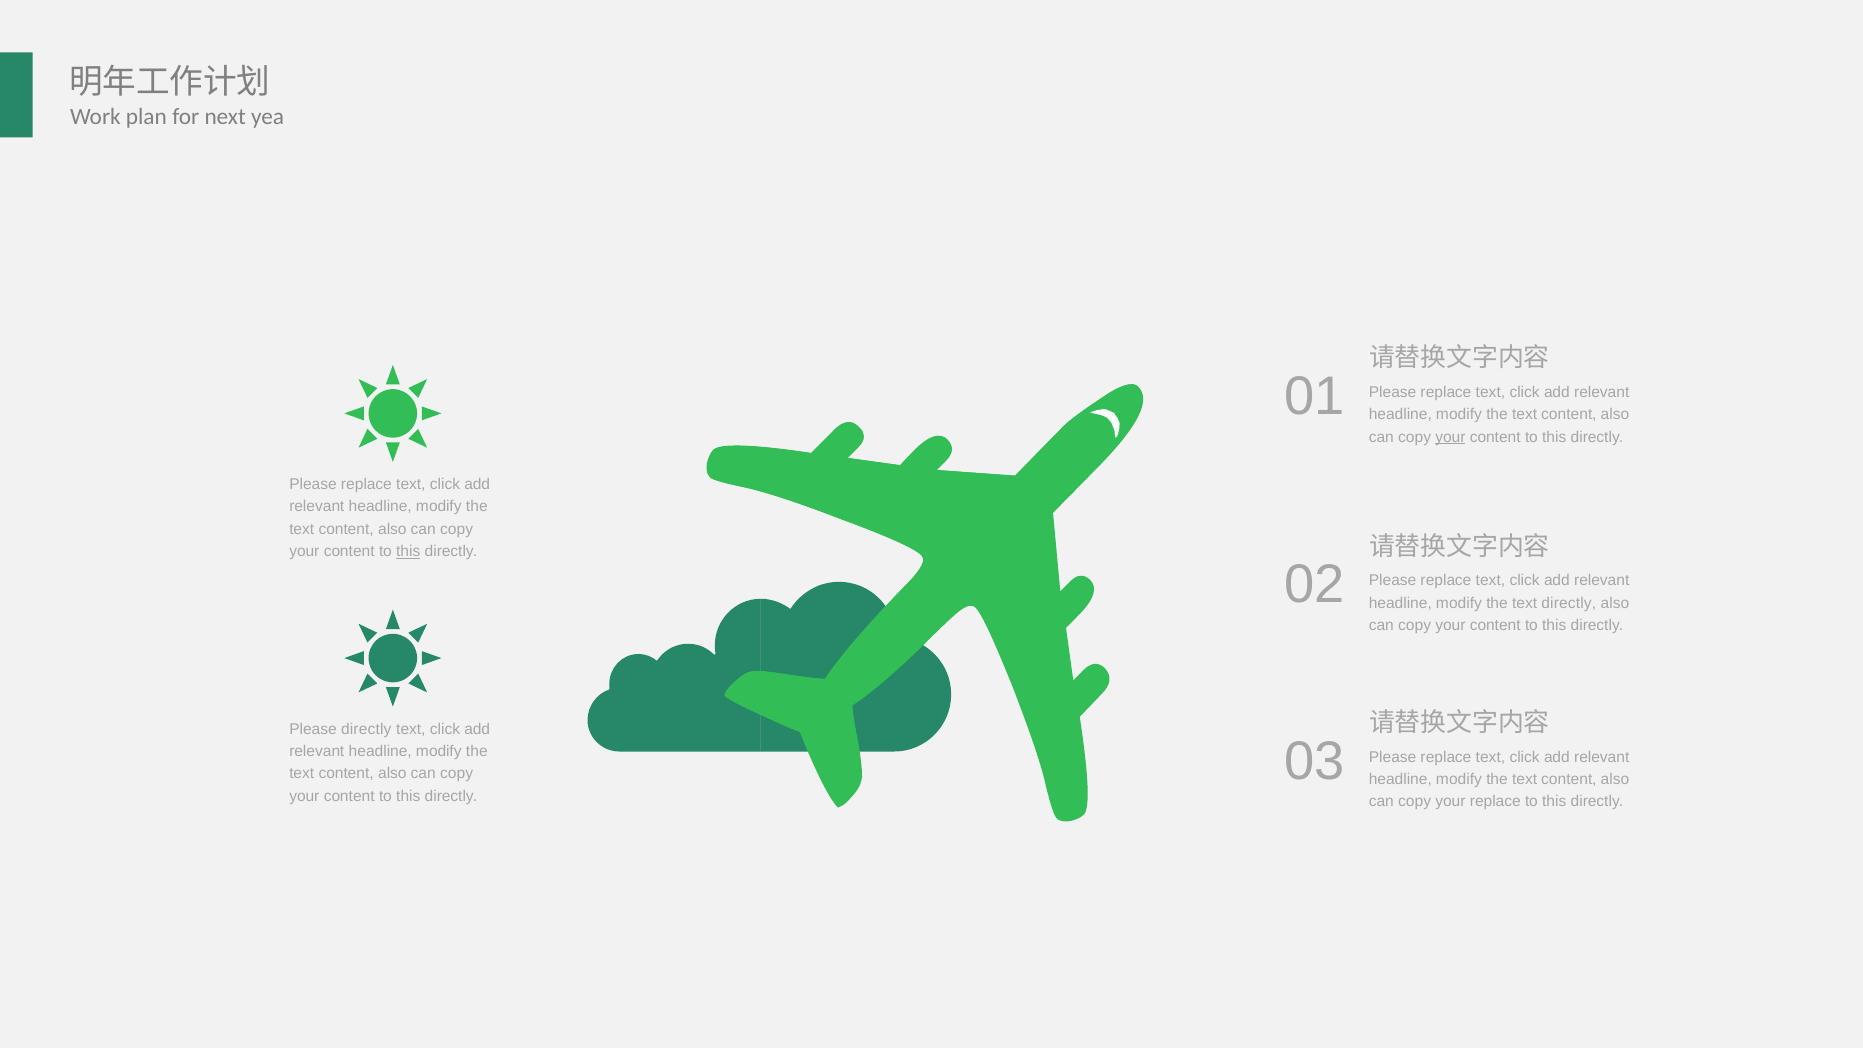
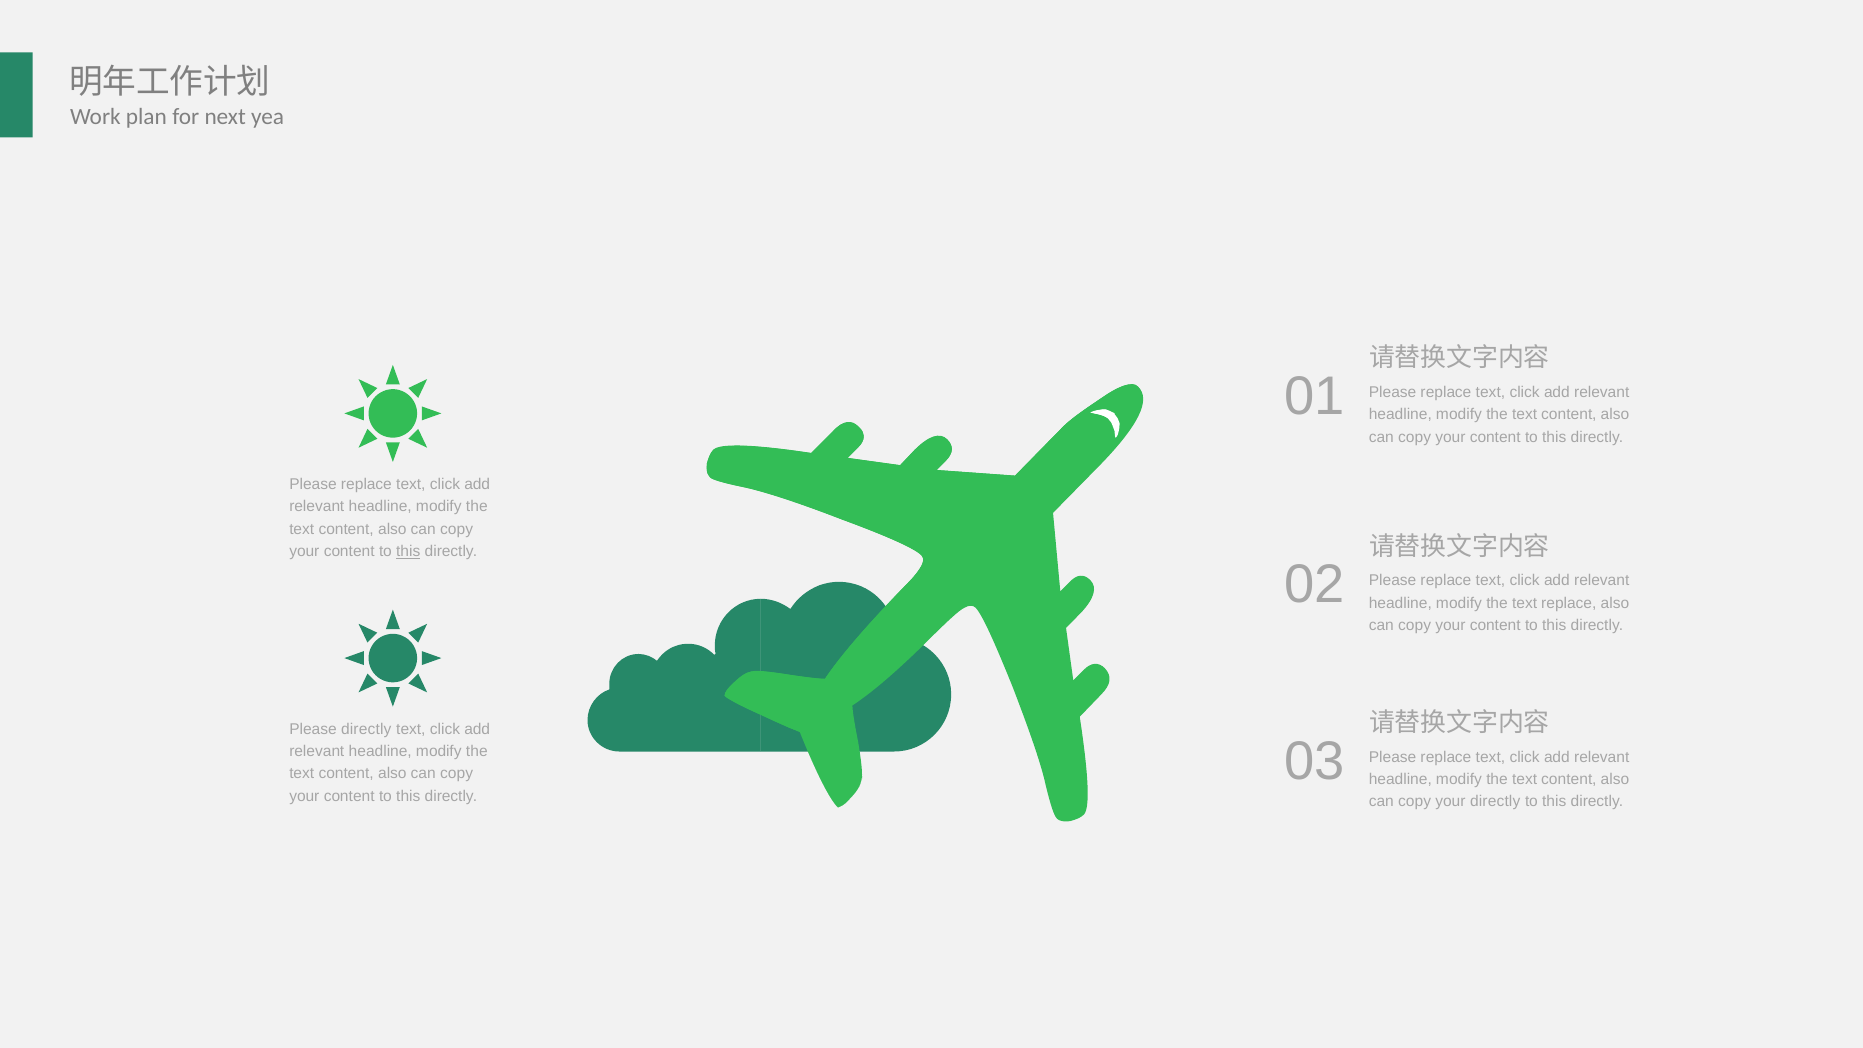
your underline: present -> none (1450, 437)
text directly: directly -> replace (1569, 603)
your replace: replace -> directly (1495, 802)
